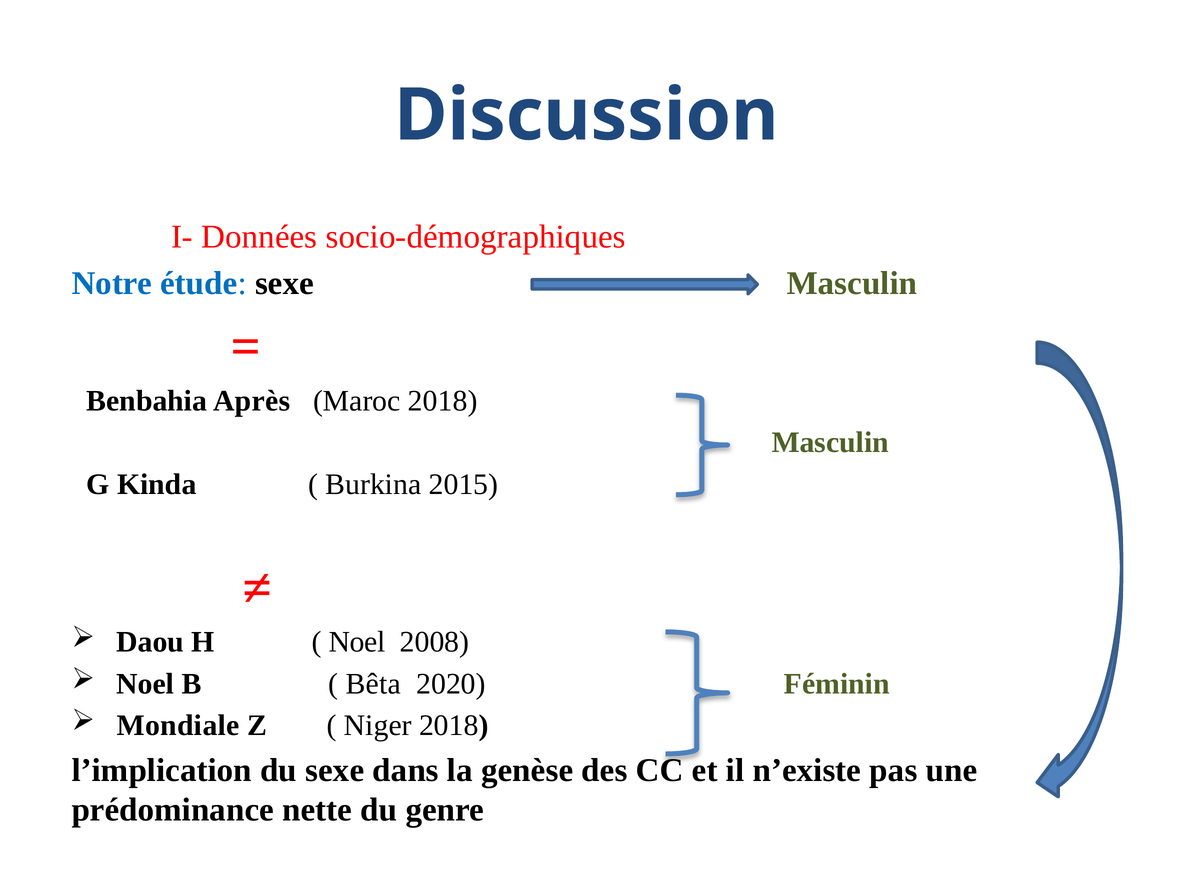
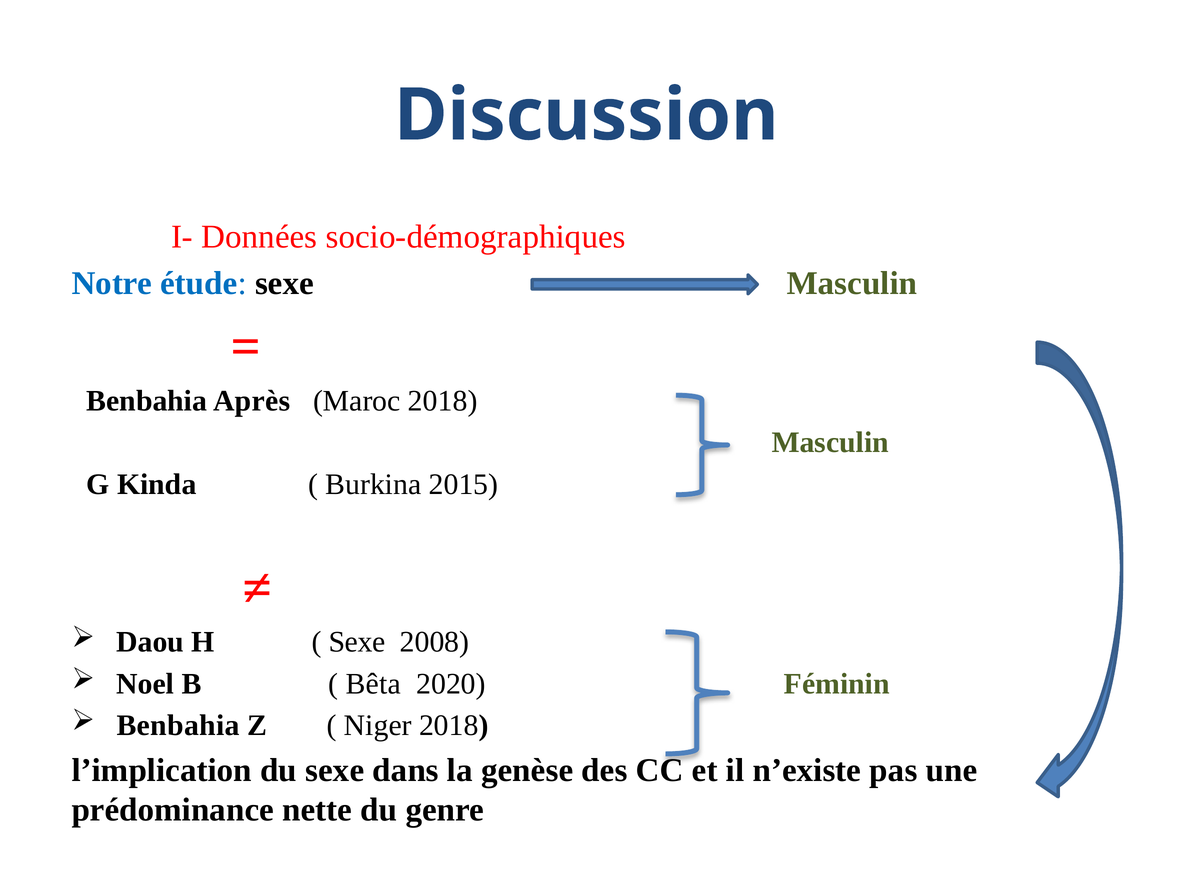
Noel: Noel -> Sexe (357, 642)
Mondiale: Mondiale -> Benbahia (178, 725)
